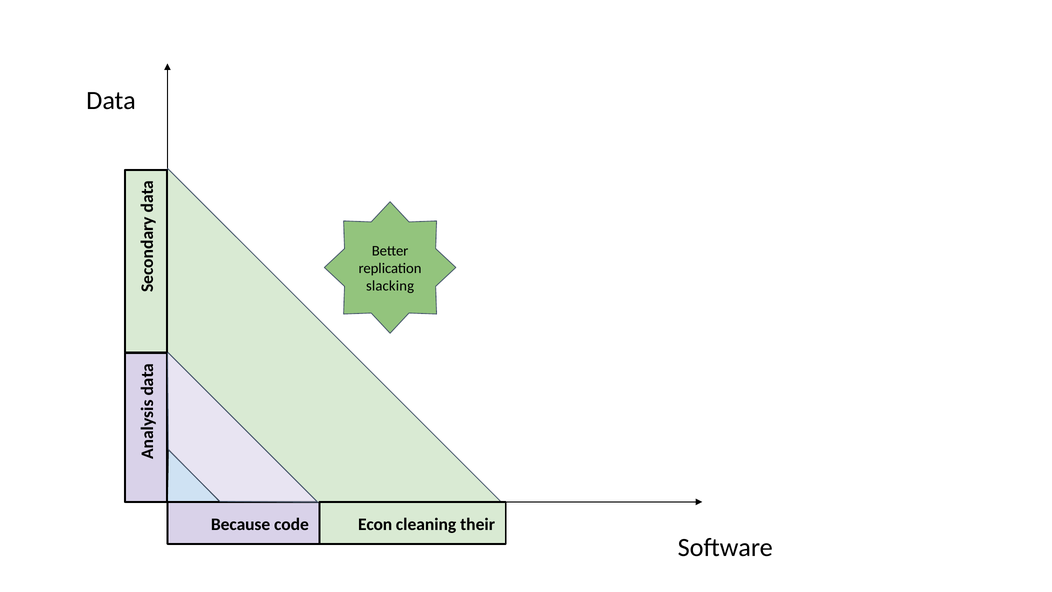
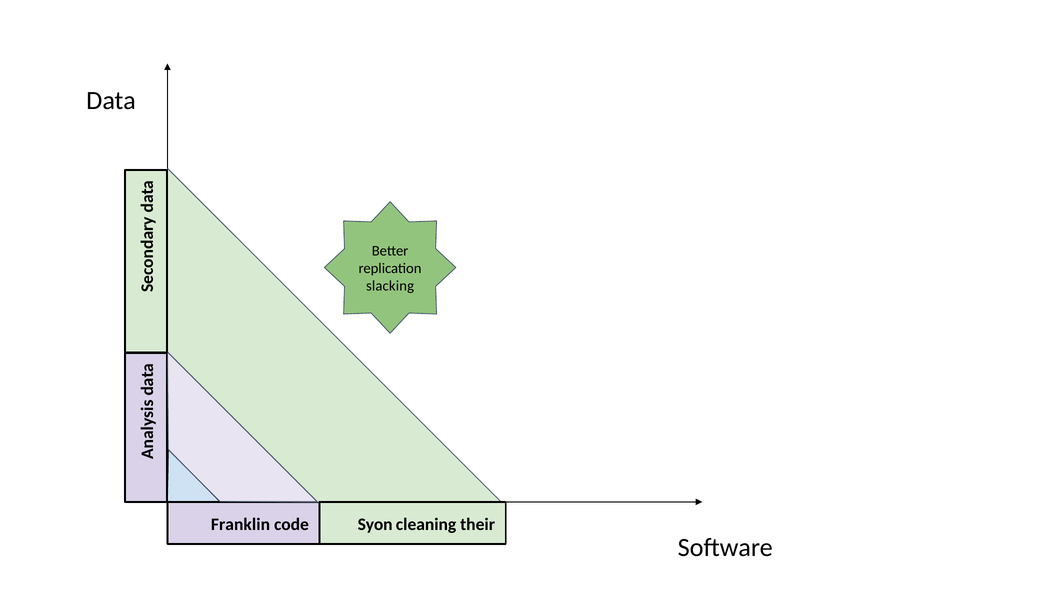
Because: Because -> Franklin (240, 524)
Econ: Econ -> Syon (375, 524)
